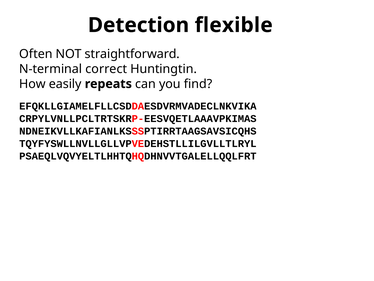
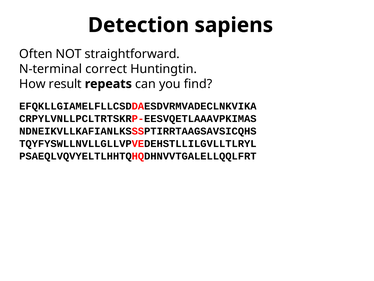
flexible: flexible -> sapiens (234, 25)
easily: easily -> result (65, 84)
